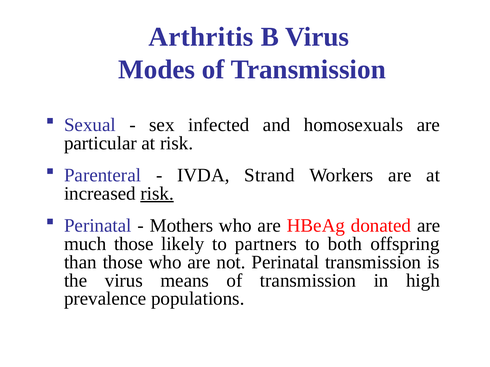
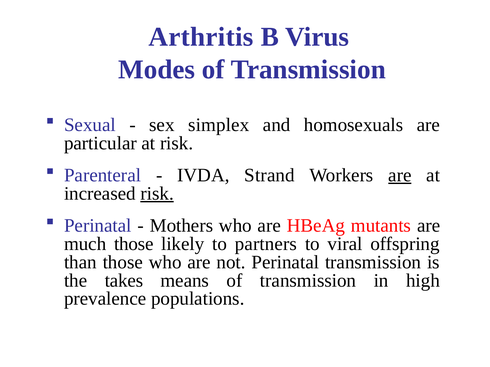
infected: infected -> simplex (219, 125)
are underline: none -> present (400, 175)
donated: donated -> mutants (381, 226)
both: both -> viral (345, 244)
the virus: virus -> takes (124, 281)
